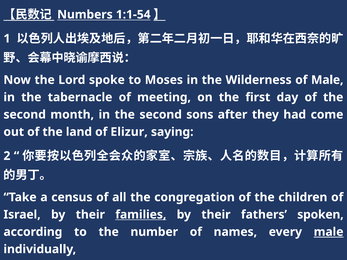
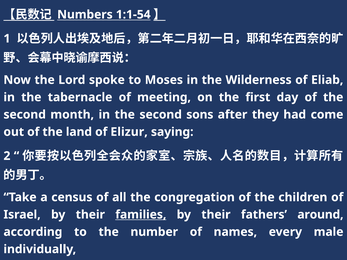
of Male: Male -> Eliab (327, 80)
spoken: spoken -> around (320, 215)
male underline: present -> none (329, 232)
